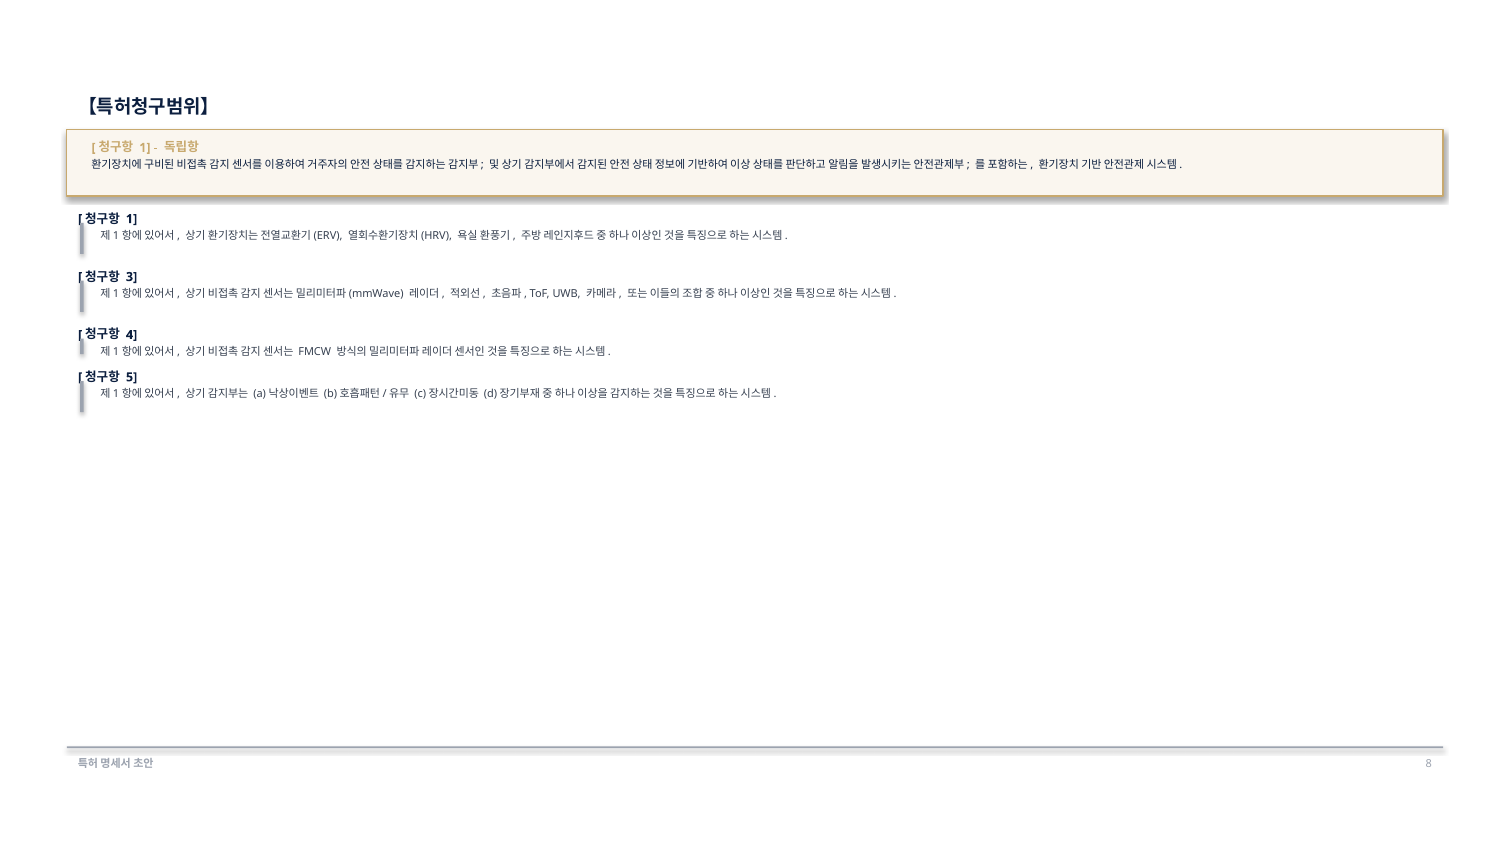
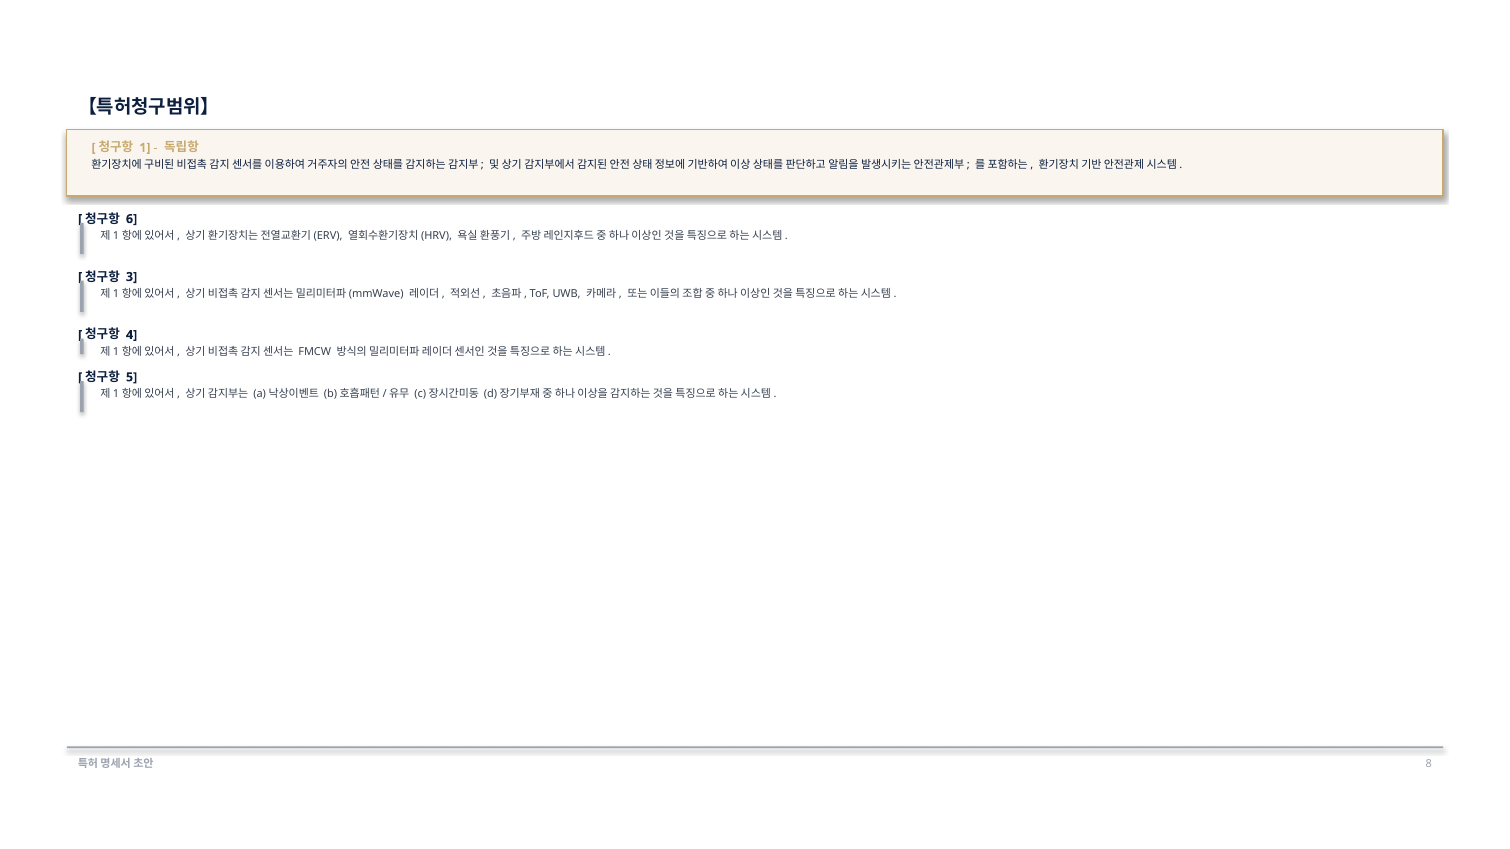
1: 1 -> 6 (132, 219)
